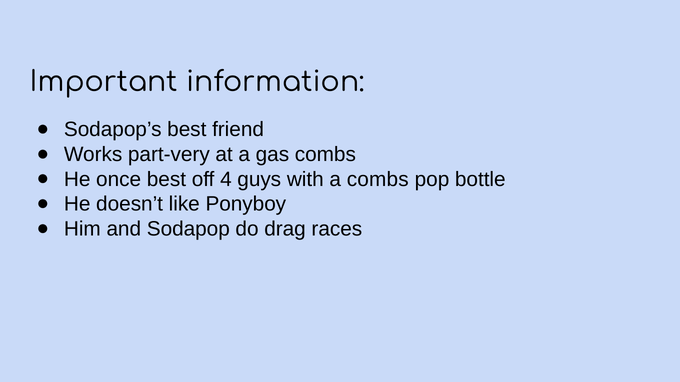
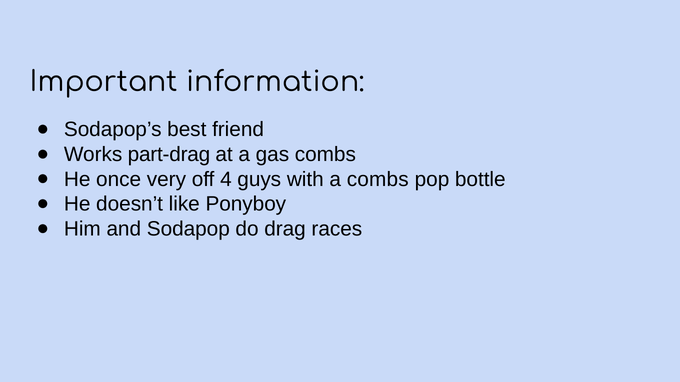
part-very: part-very -> part-drag (169, 154)
once best: best -> very (166, 179)
